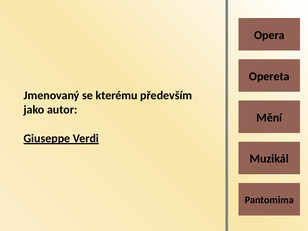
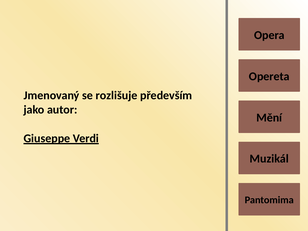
kterému: kterému -> rozlišuje (117, 95)
